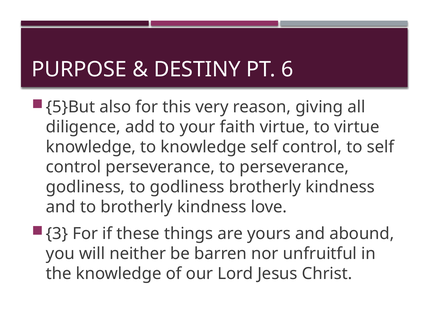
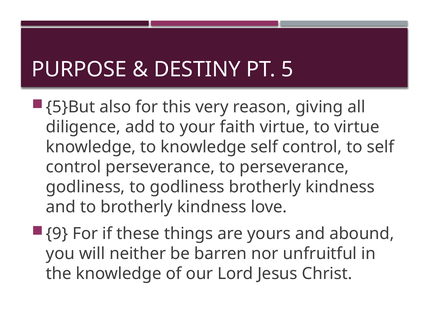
6: 6 -> 5 (287, 70)
3: 3 -> 9 (57, 234)
